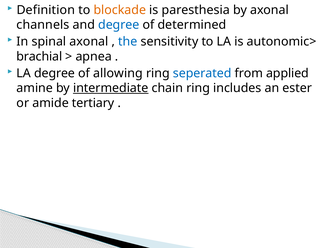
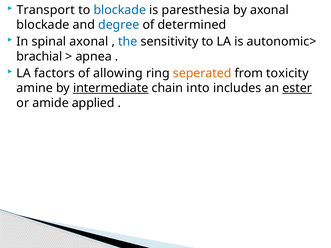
Definition: Definition -> Transport (46, 10)
blockade colour: orange -> blue (120, 10)
channels: channels -> blockade (43, 25)
LA degree: degree -> factors (54, 73)
seperated colour: blue -> orange (202, 73)
applied: applied -> toxicity (287, 73)
chain ring: ring -> into (198, 88)
ester underline: none -> present (297, 88)
tertiary: tertiary -> applied (93, 103)
